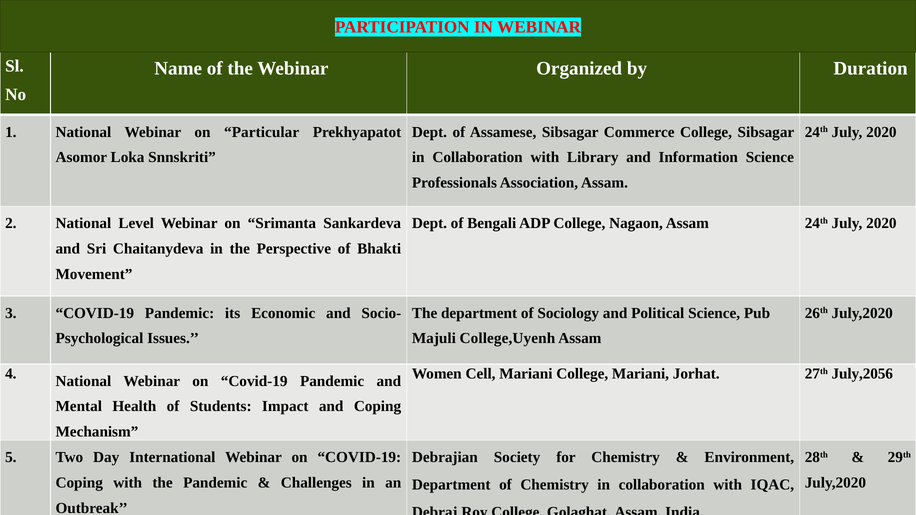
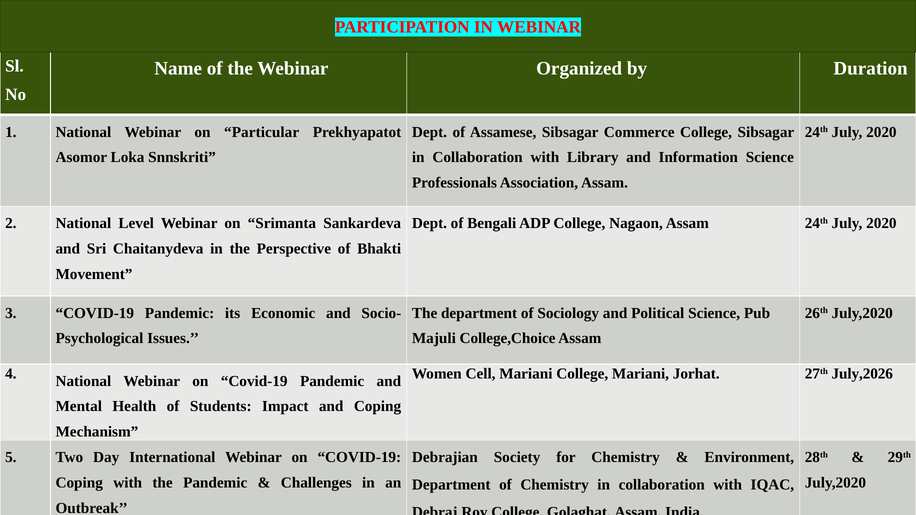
College,Uyenh: College,Uyenh -> College,Choice (508, 339)
July,2056: July,2056 -> July,2026 (862, 374)
